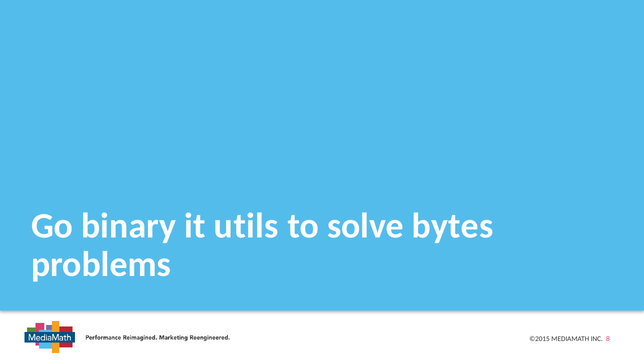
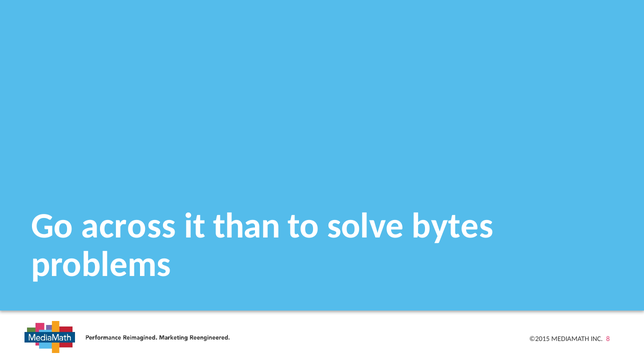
binary: binary -> across (128, 226)
utils: utils -> than (247, 226)
